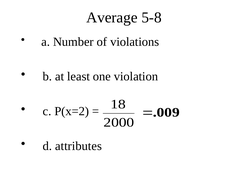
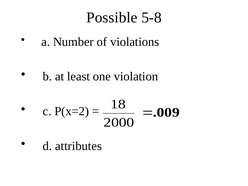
Average: Average -> Possible (112, 18)
